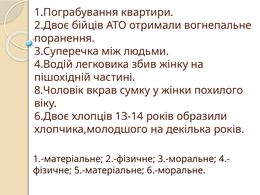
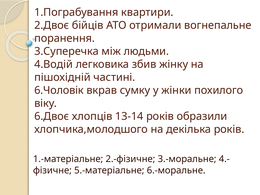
8.Чоловік: 8.Чоловік -> 6.Чоловік (59, 90)
